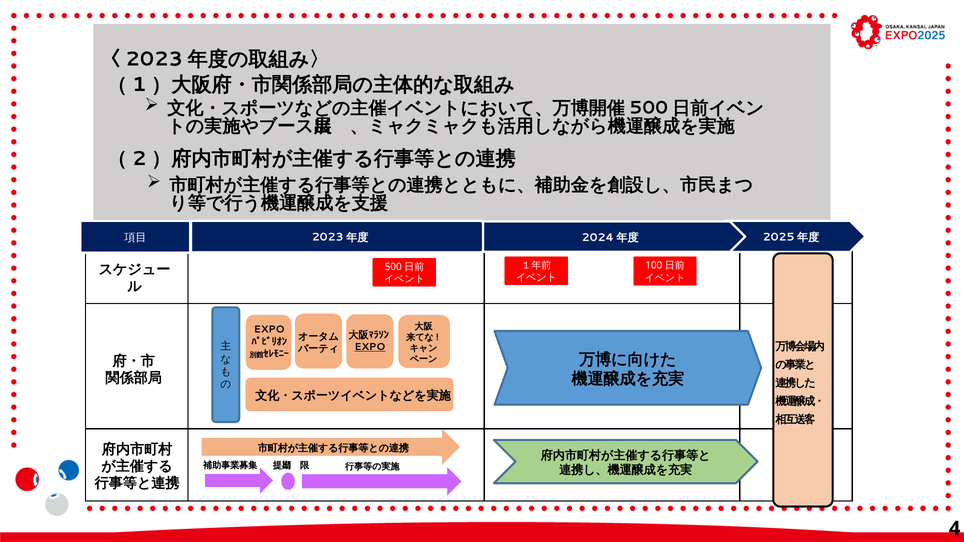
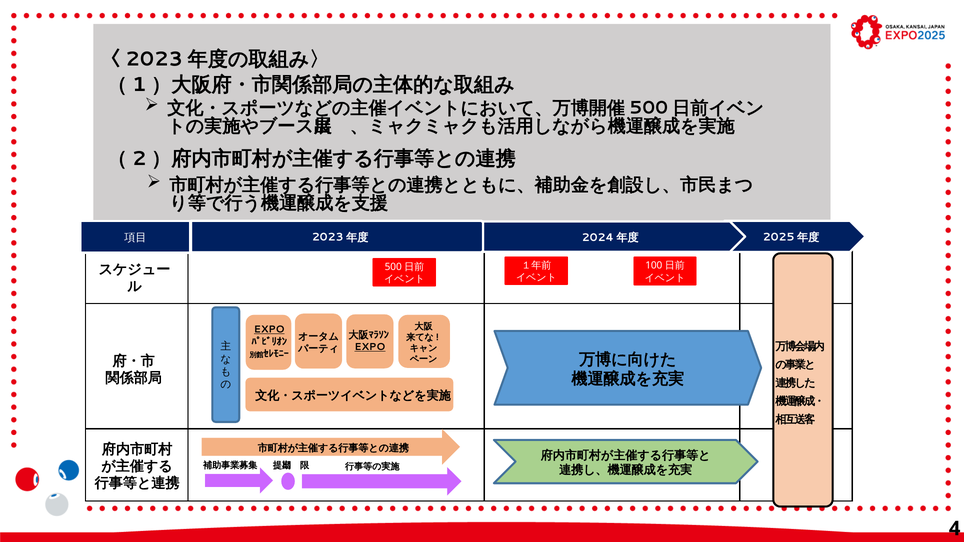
EXPO underline: none -> present (269, 330)
